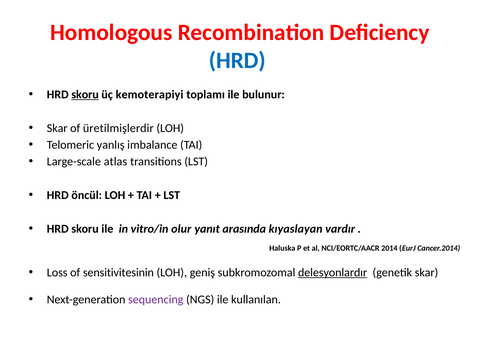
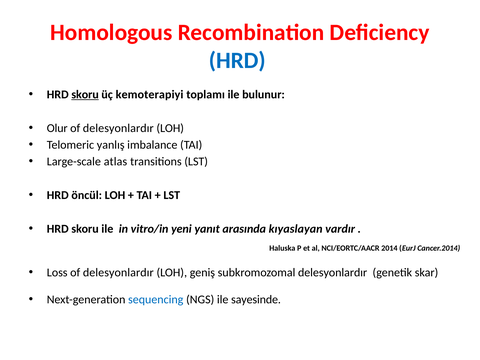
Skar: Skar -> Olur (57, 128)
üretilmişlerdir: üretilmişlerdir -> delesyonlardır (118, 128)
olur: olur -> yeni (181, 229)
Loss of sensitivitesinin: sensitivitesinin -> delesyonlardır (118, 273)
delesyonlardır underline: present -> none (333, 273)
sequencing colour: purple -> blue (156, 299)
kullanılan: kullanılan -> sayesinde (256, 299)
